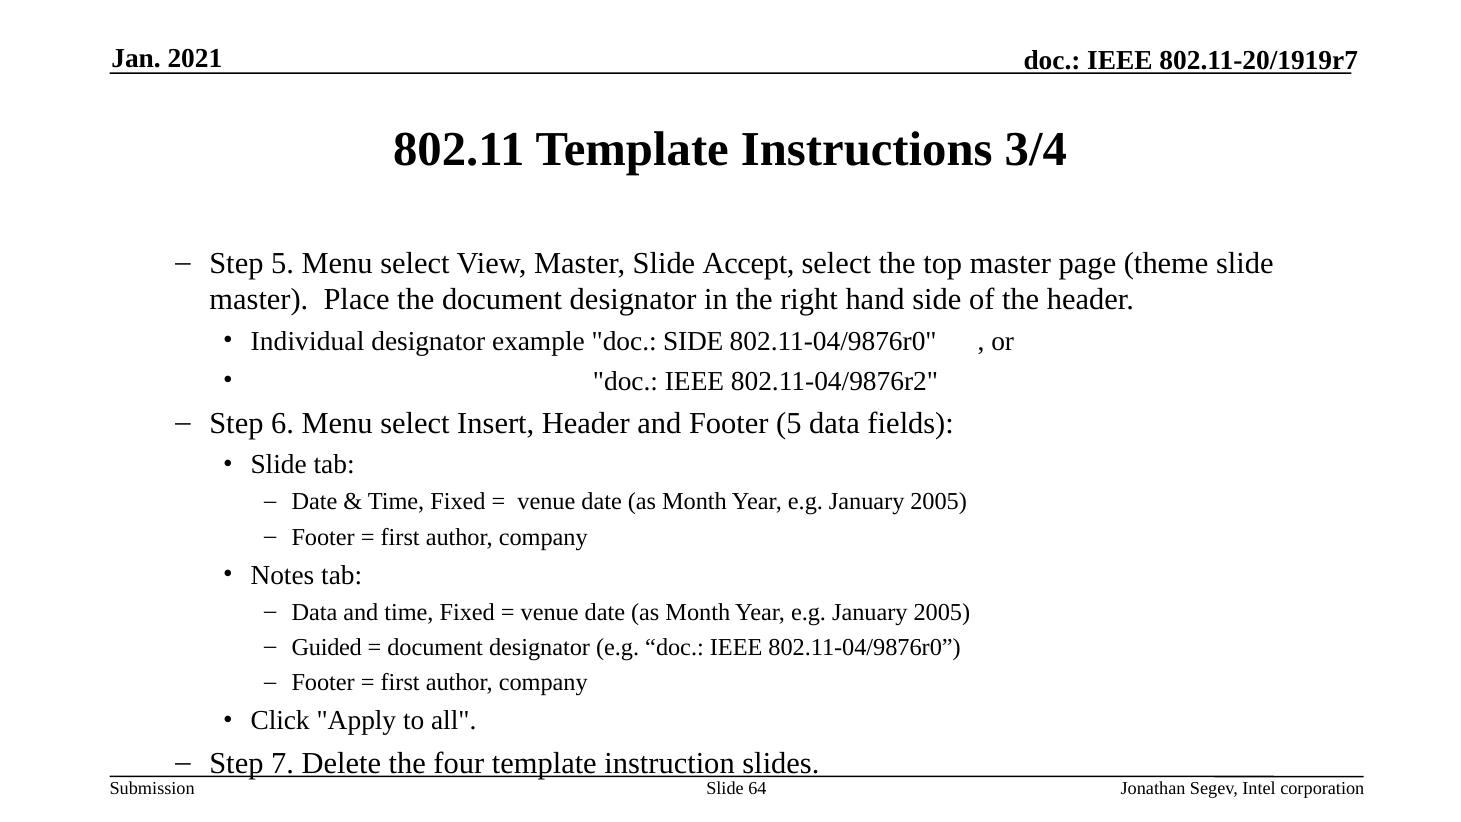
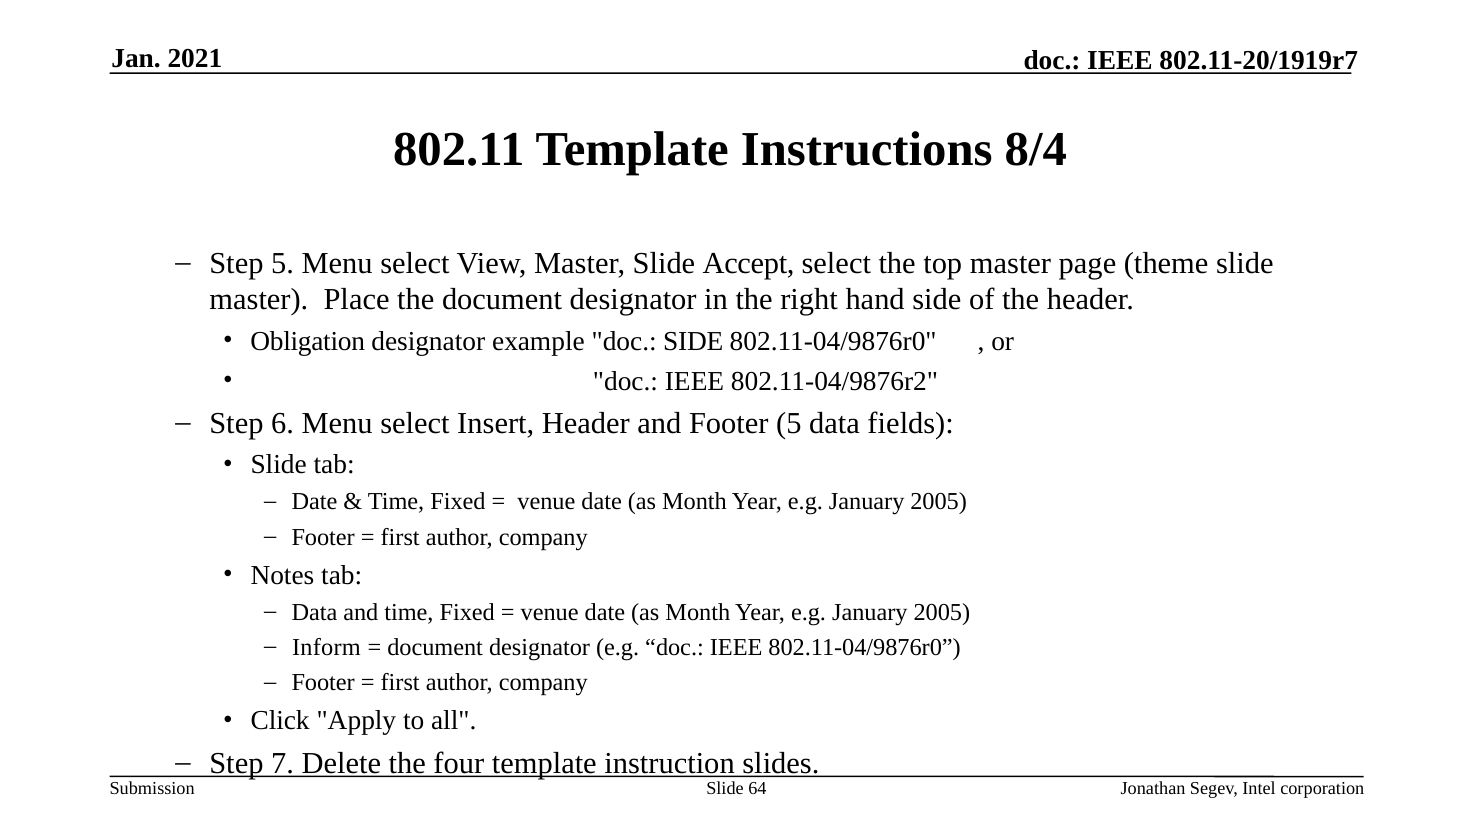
3/4: 3/4 -> 8/4 (1036, 149)
Individual: Individual -> Obligation (308, 341)
Guided: Guided -> Inform (326, 647)
